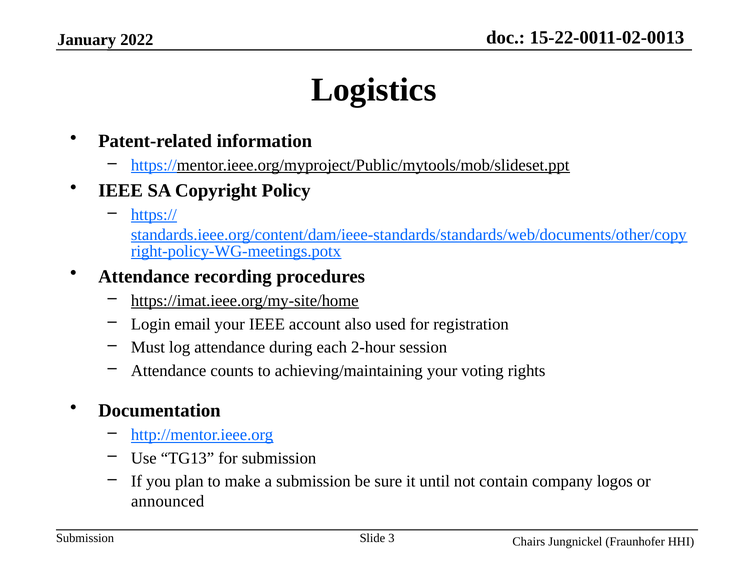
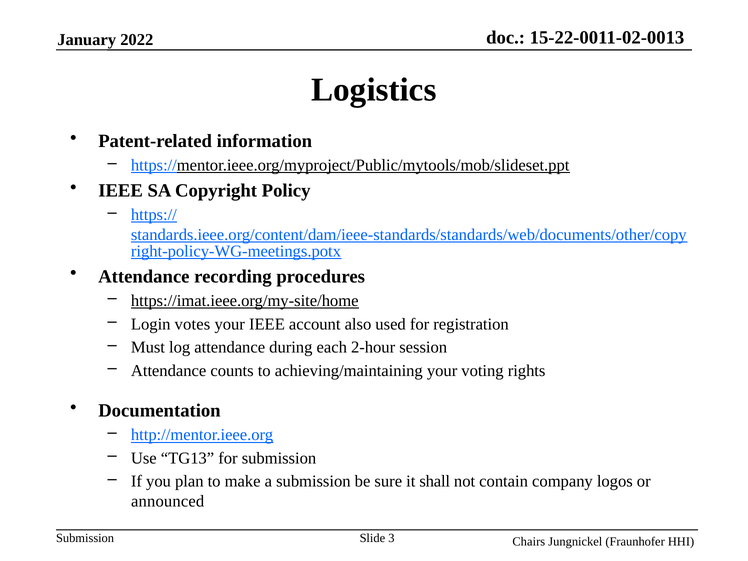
email: email -> votes (192, 324)
until: until -> shall (435, 481)
